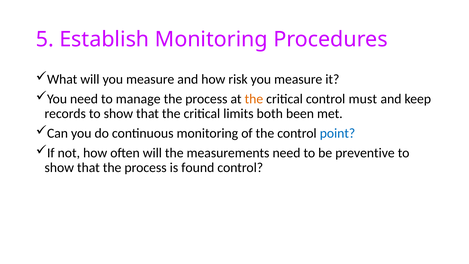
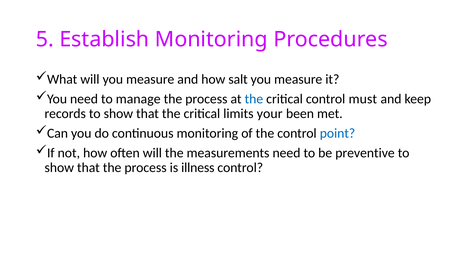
risk: risk -> salt (238, 79)
the colour: orange -> blue (254, 99)
both: both -> your (270, 114)
found: found -> illness (198, 168)
